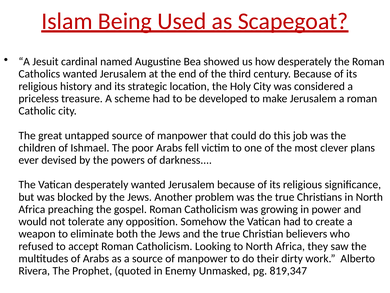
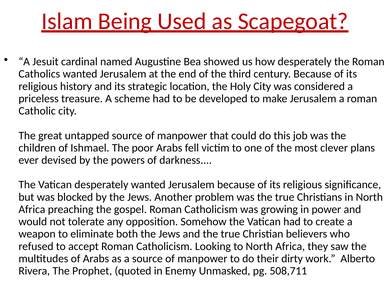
819,347: 819,347 -> 508,711 (288, 270)
